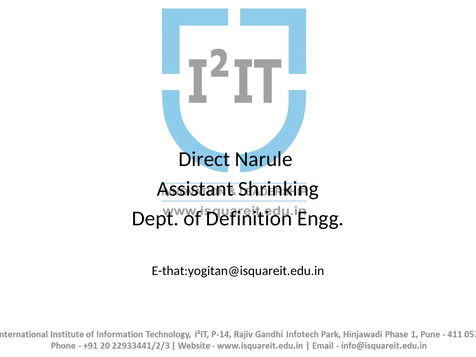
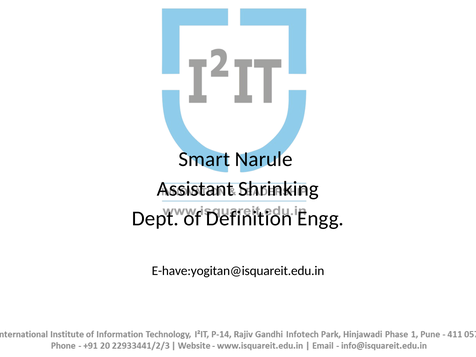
Direct: Direct -> Smart (204, 159)
E-that:yogitan@isquareit.edu.in: E-that:yogitan@isquareit.edu.in -> E-have:yogitan@isquareit.edu.in (238, 271)
